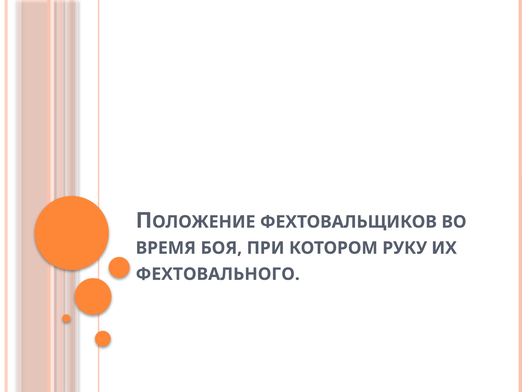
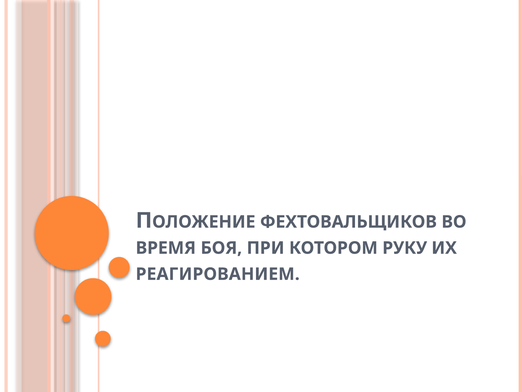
ФЕХТОВАЛЬНОГО: ФЕХТОВАЛЬНОГО -> РЕАГИРОВАНИЕМ (218, 274)
